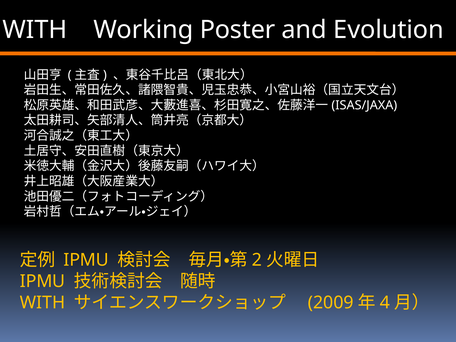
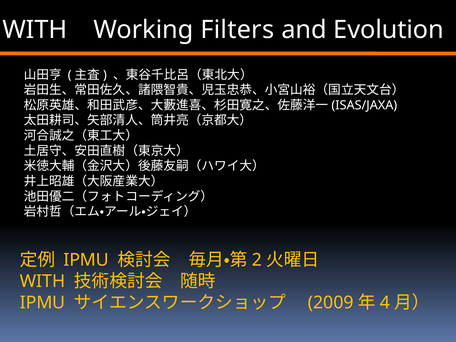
Poster: Poster -> Filters (237, 30)
IPMU: IPMU -> WITH (43, 281)
WITH: WITH -> IPMU (43, 303)
